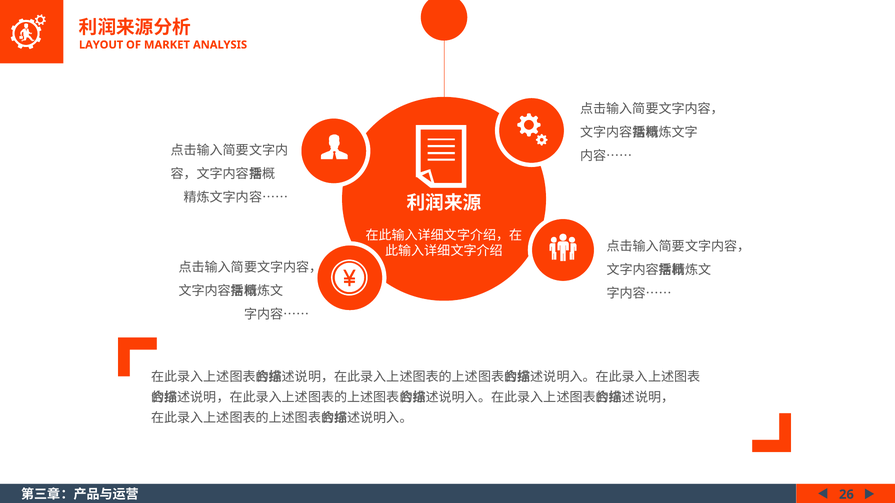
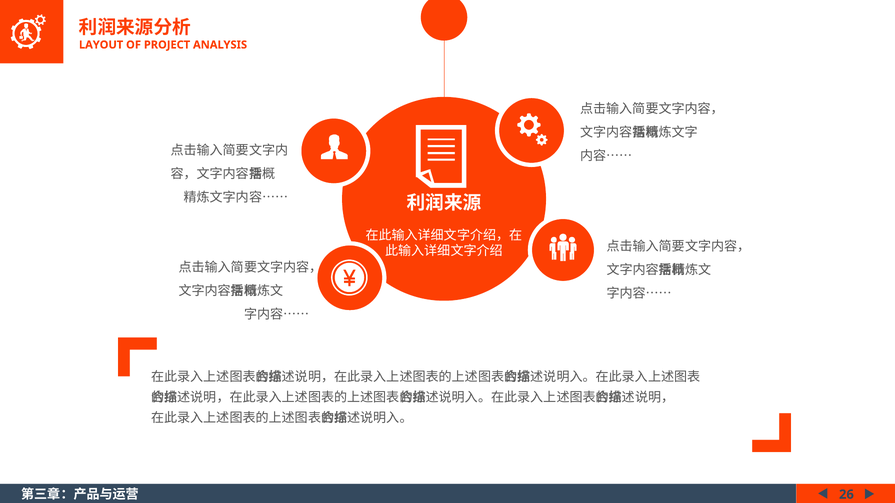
MARKET: MARKET -> PROJECT (167, 45)
